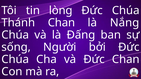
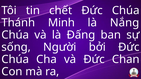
lòng: lòng -> chết (61, 10)
Thánh Chan: Chan -> Minh (61, 23)
